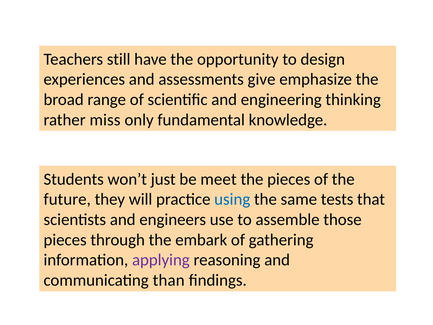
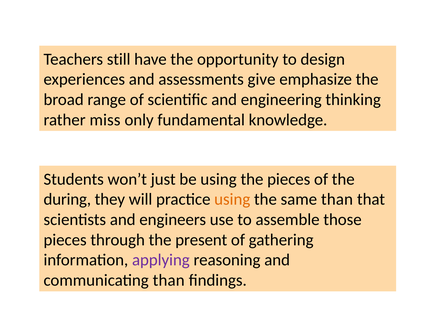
be meet: meet -> using (219, 179)
future: future -> during (67, 199)
using colour: blue -> orange (232, 199)
same tests: tests -> than (337, 199)
embark: embark -> present (201, 240)
